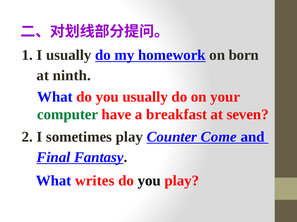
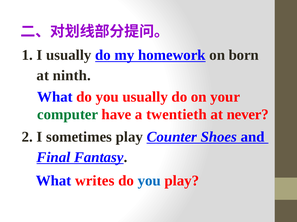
breakfast: breakfast -> twentieth (177, 115)
seven: seven -> never (248, 115)
Come: Come -> Shoes (219, 137)
you colour: black -> blue (149, 181)
